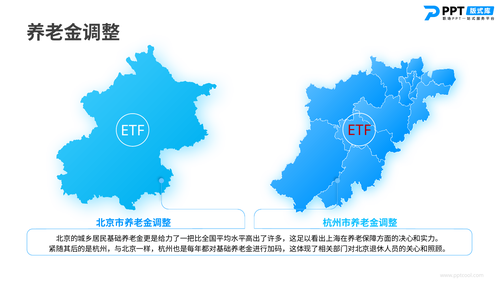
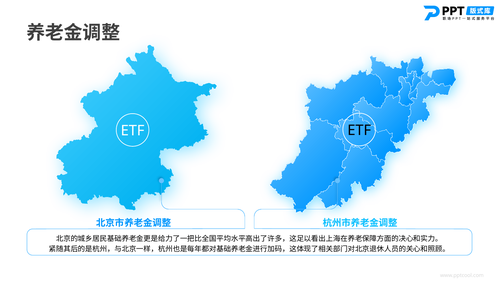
ETF colour: red -> black (359, 130)
